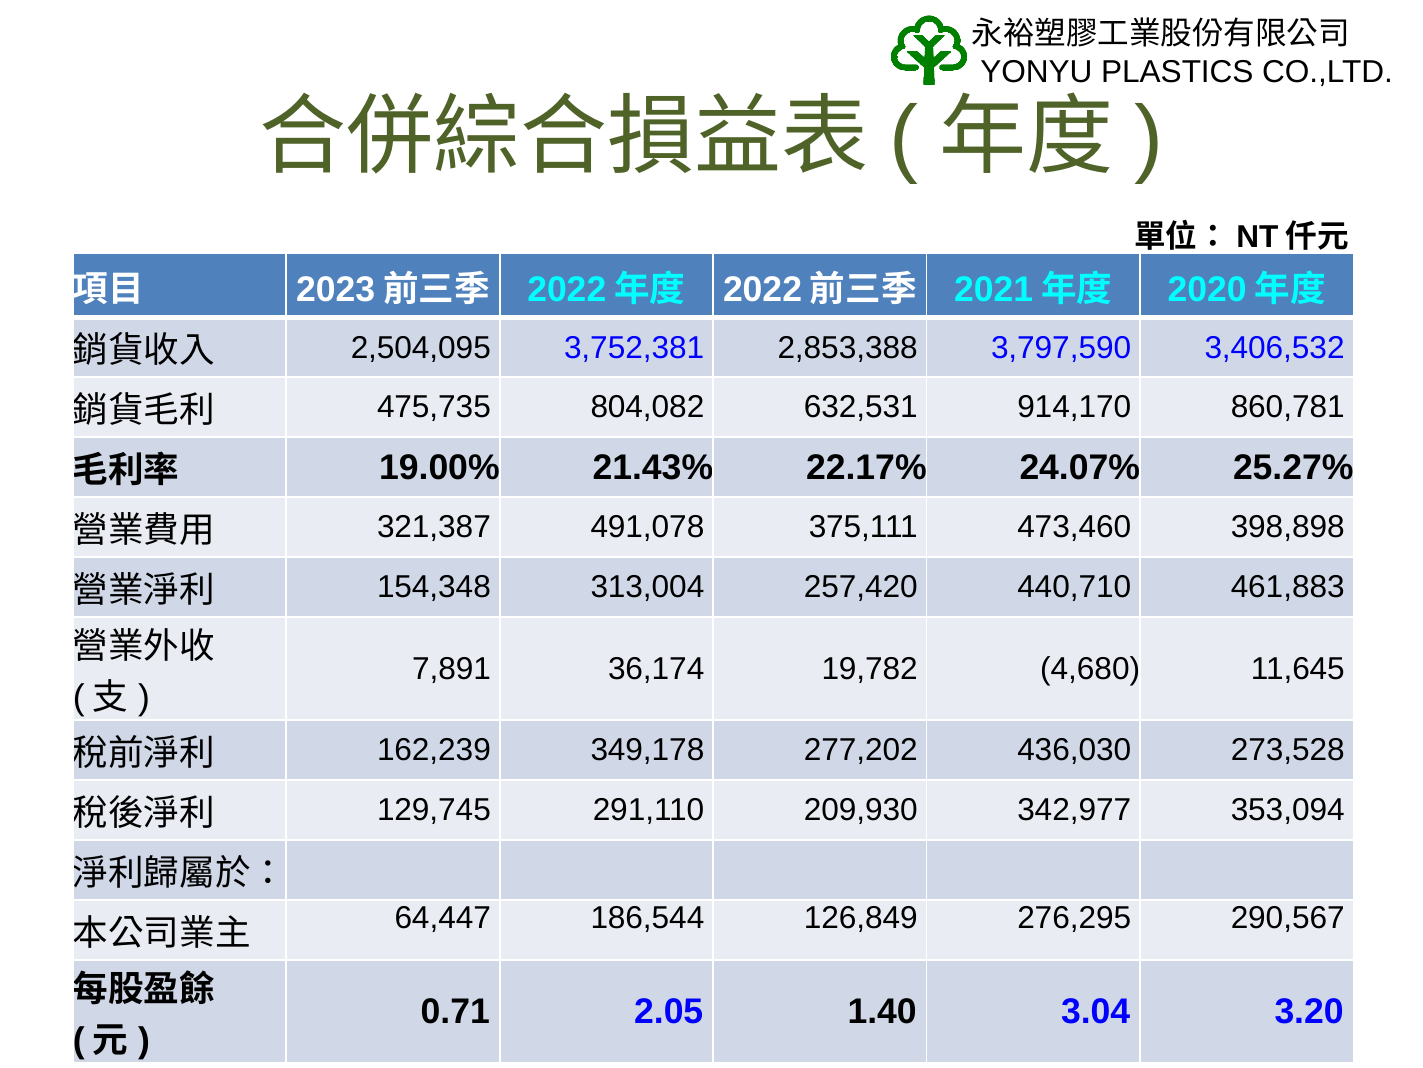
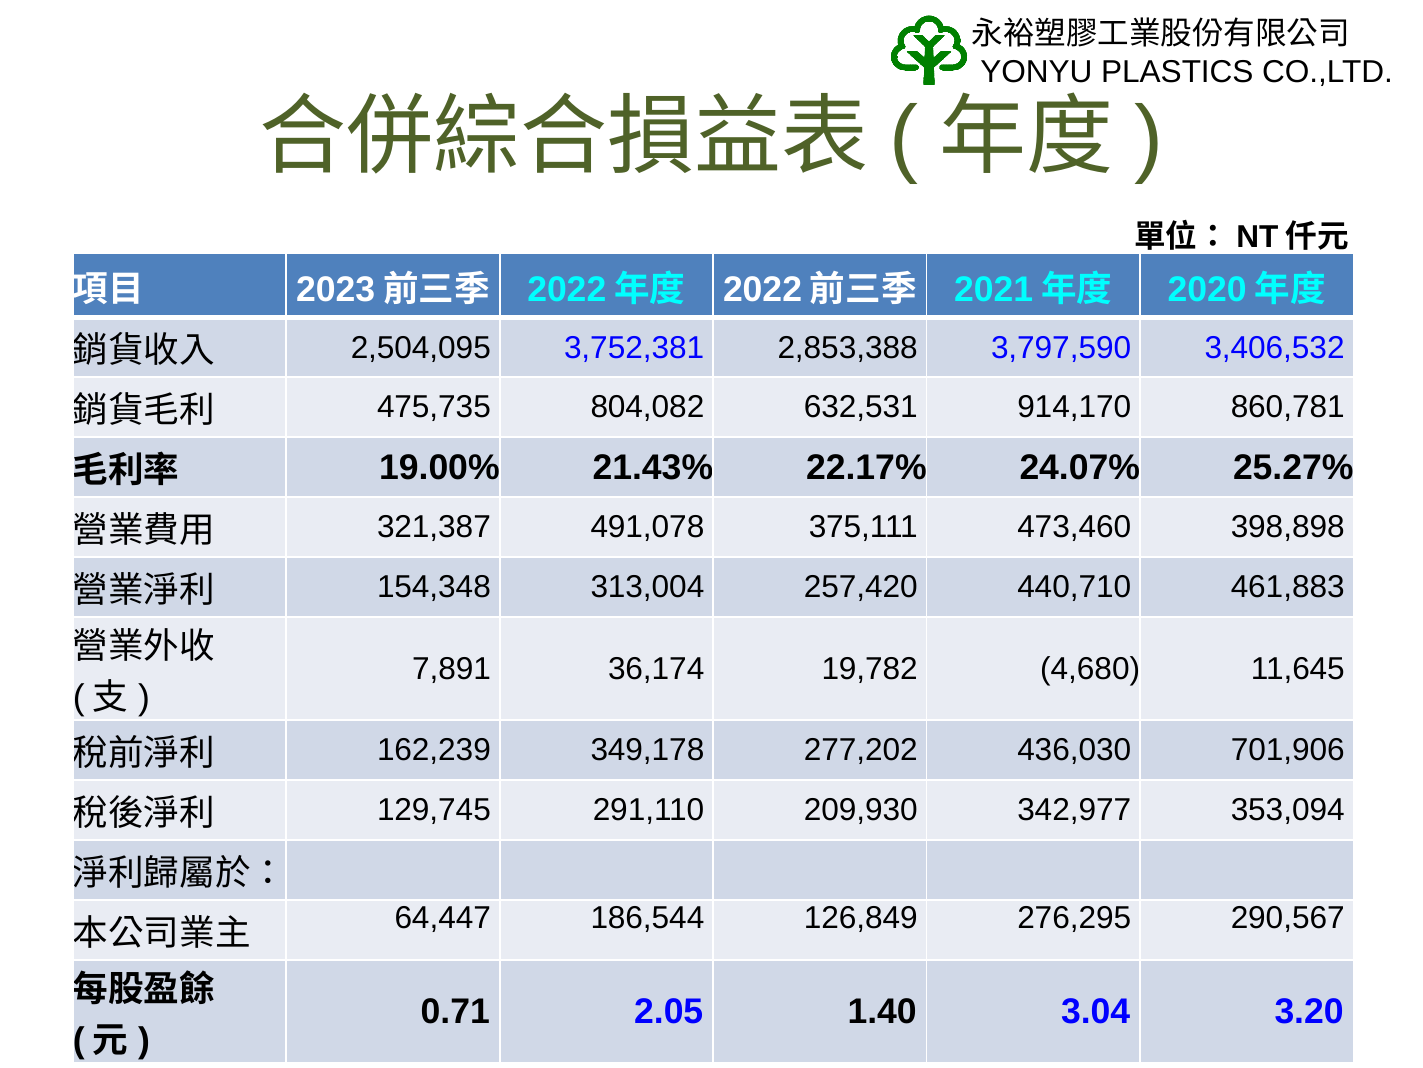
273,528: 273,528 -> 701,906 (1288, 750)
